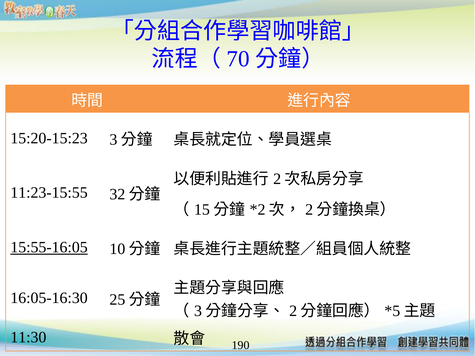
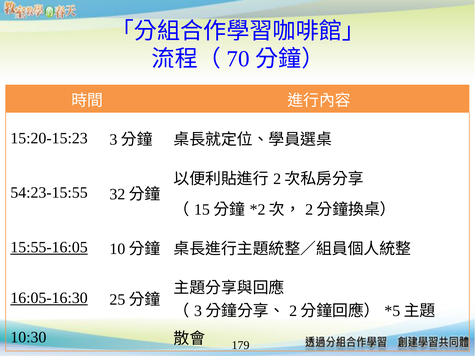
11:23-15:55: 11:23-15:55 -> 54:23-15:55 (49, 193)
16:05-16:30 underline: none -> present (49, 298)
11:30: 11:30 -> 10:30 (28, 337)
190: 190 -> 179 (241, 346)
